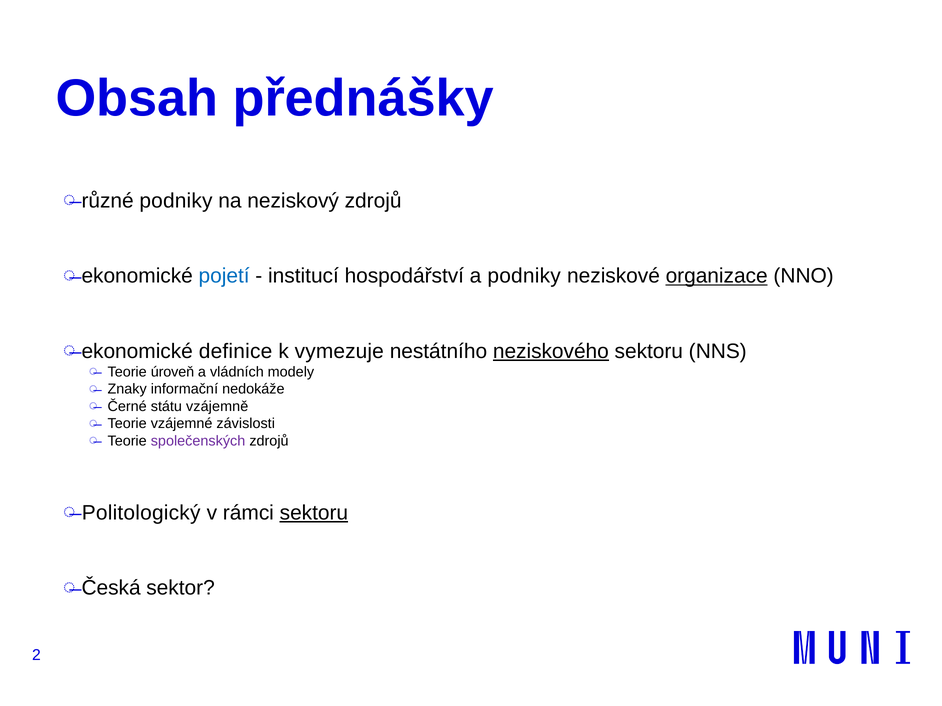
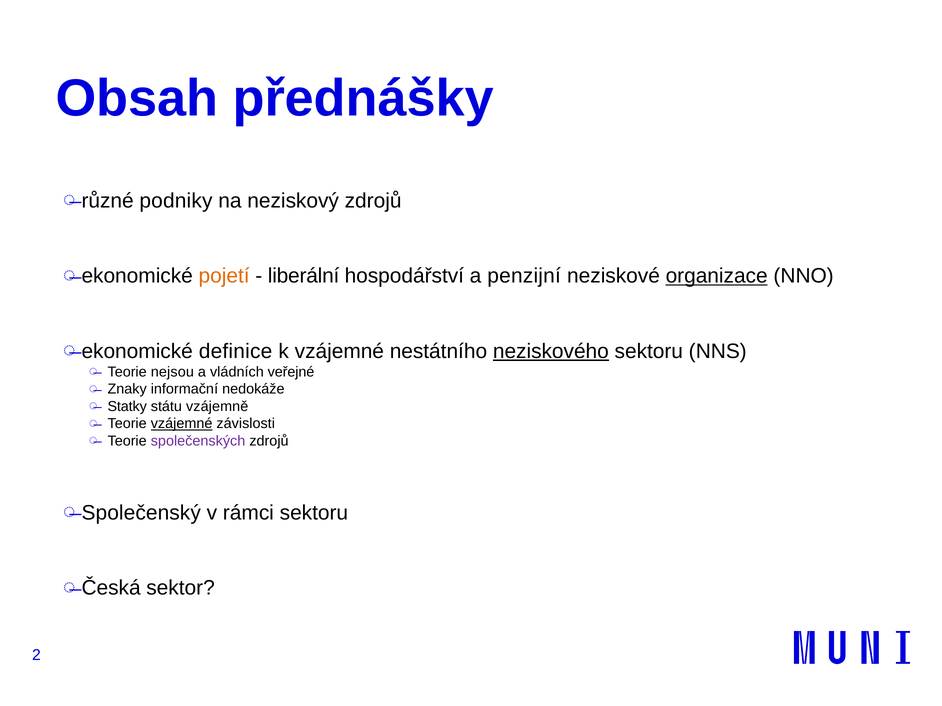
pojetí colour: blue -> orange (224, 276)
institucí: institucí -> liberální (304, 276)
a podniky: podniky -> penzijní (524, 276)
k vymezuje: vymezuje -> vzájemné (339, 351)
úroveň: úroveň -> nejsou (172, 372)
modely: modely -> veřejné (291, 372)
Černé: Černé -> Statky (127, 407)
vzájemné underline: none -> present (182, 424)
Politologický: Politologický -> Společenský (141, 513)
sektoru underline: present -> none (314, 513)
